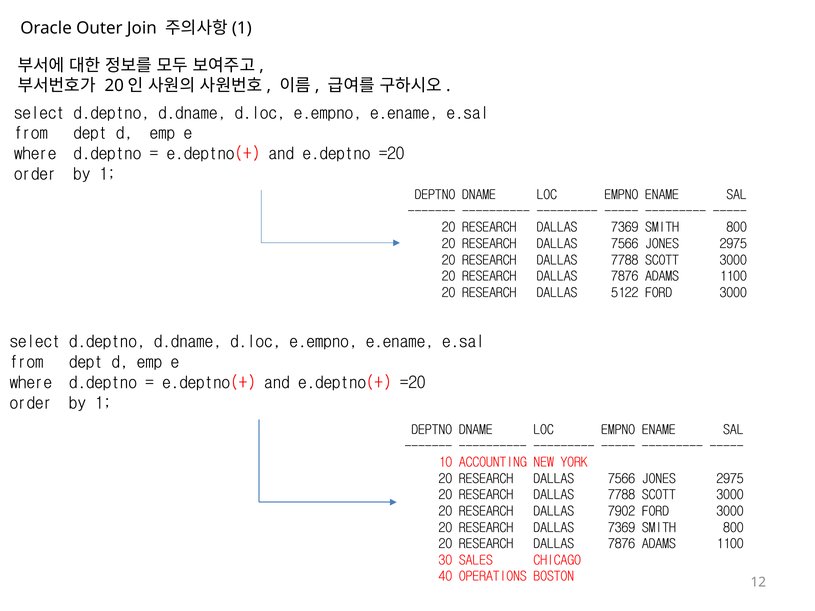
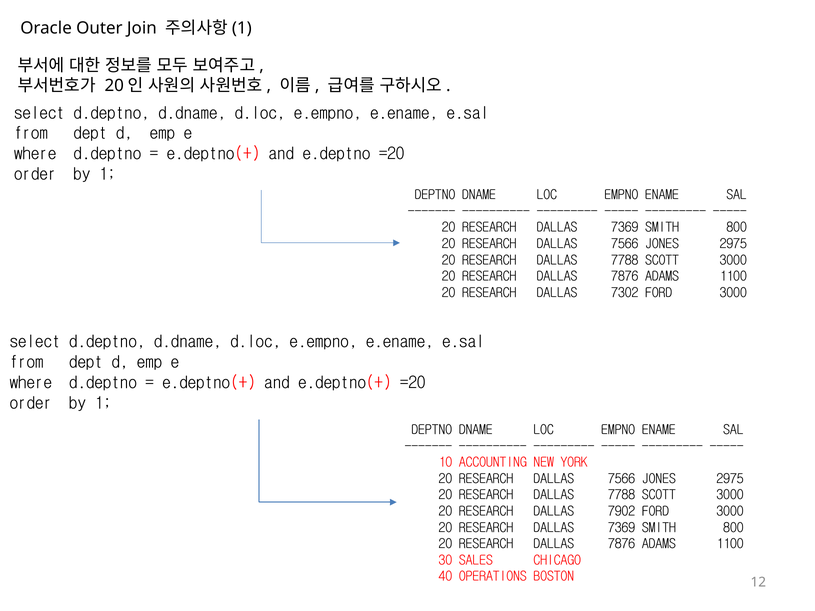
5122: 5122 -> 7302 (625, 293)
